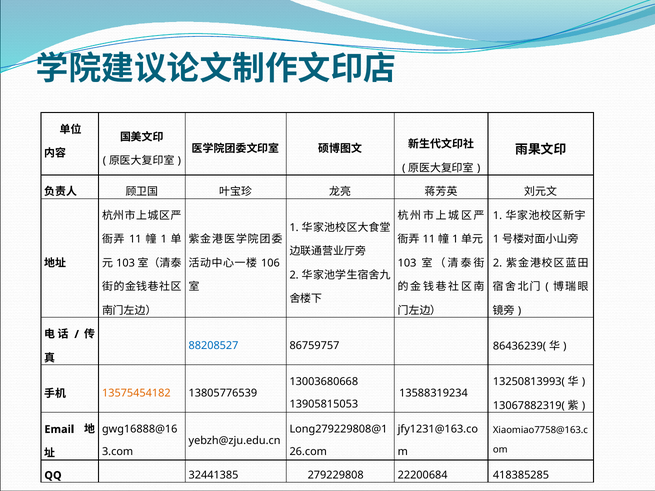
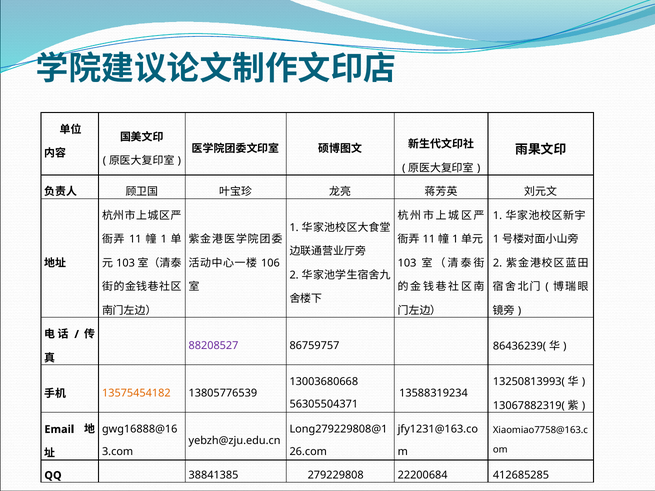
88208527 colour: blue -> purple (214, 346)
13905815053: 13905815053 -> 56305504371 (324, 404)
32441385: 32441385 -> 38841385 (214, 476)
418385285: 418385285 -> 412685285 (521, 476)
